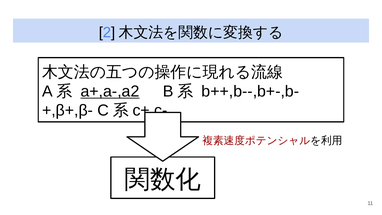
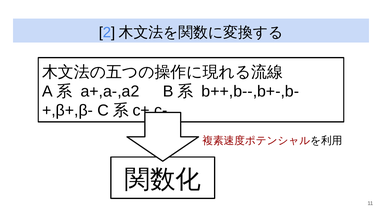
a+,a-,a2 underline: present -> none (110, 91)
